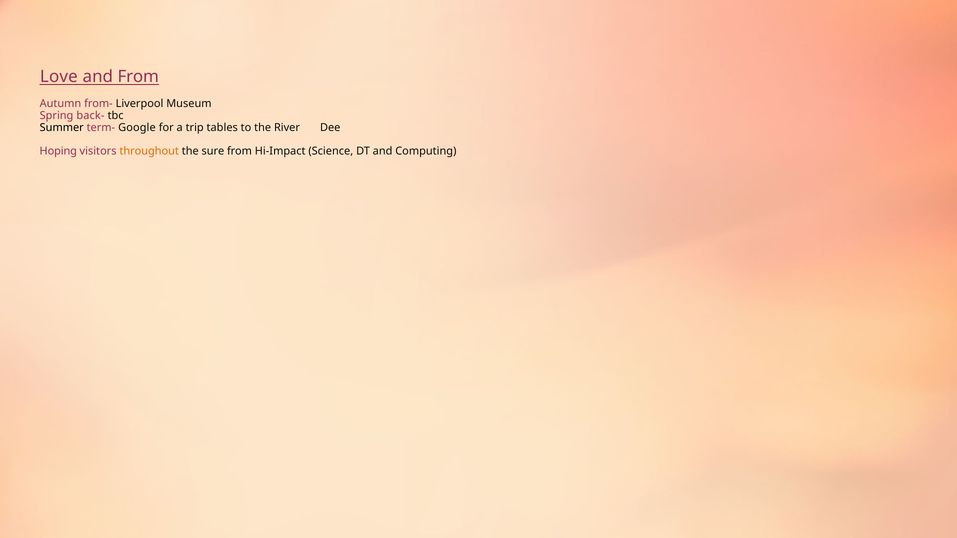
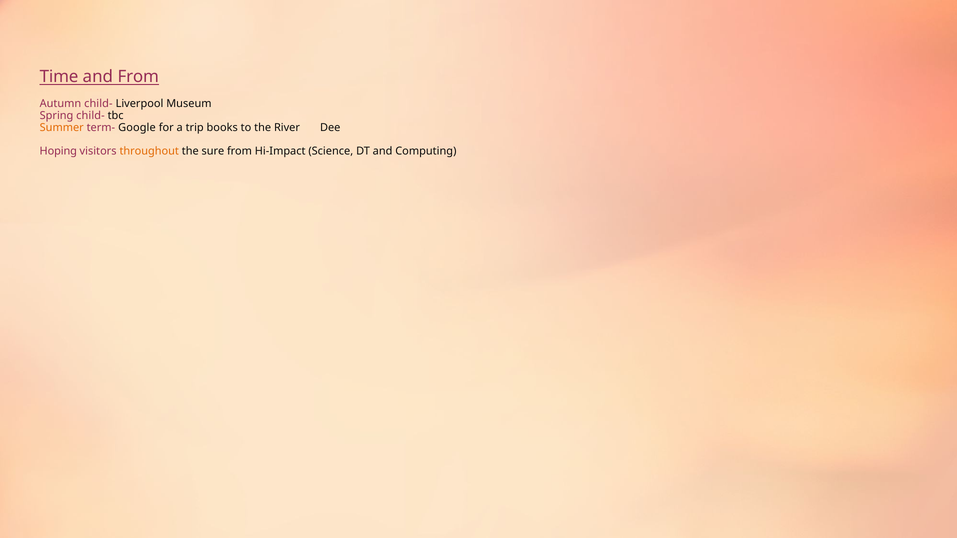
Love: Love -> Time (59, 77)
Autumn from-: from- -> child- (98, 104)
Spring back-: back- -> child- (90, 116)
Summer colour: black -> orange (62, 128)
tables: tables -> books (222, 128)
